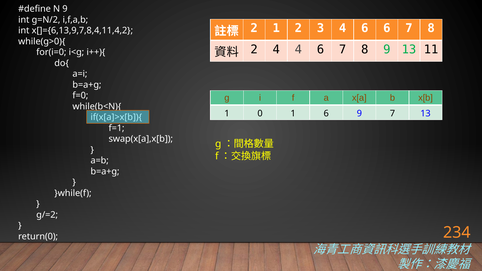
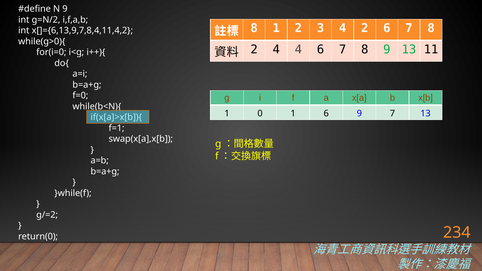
2: 2 -> 8 (254, 28)
3 4 6: 6 -> 2 (365, 28)
